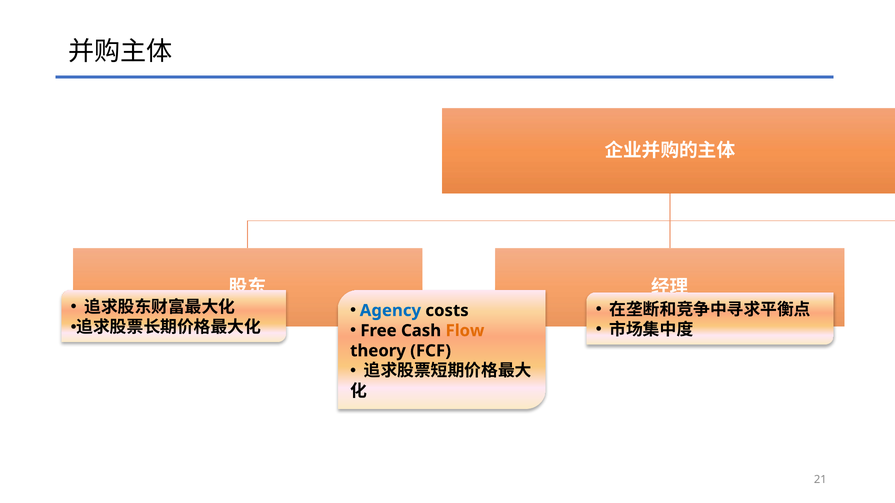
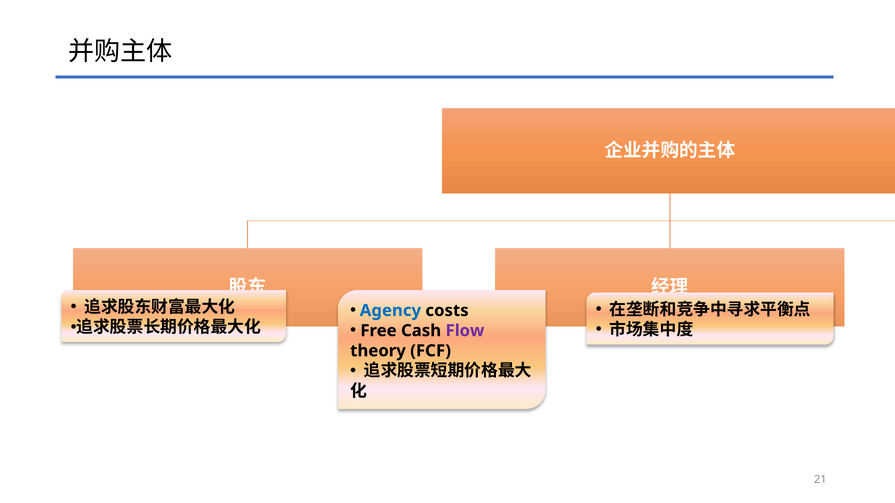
Flow colour: orange -> purple (465, 331)
